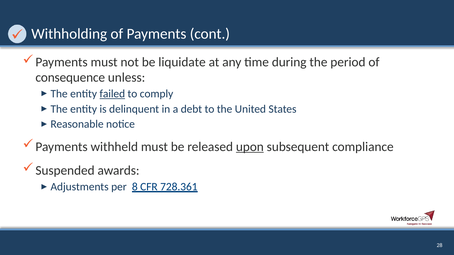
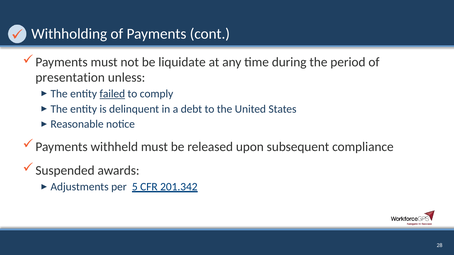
consequence: consequence -> presentation (70, 77)
upon underline: present -> none (250, 147)
8: 8 -> 5 (135, 187)
728.361: 728.361 -> 201.342 (179, 187)
